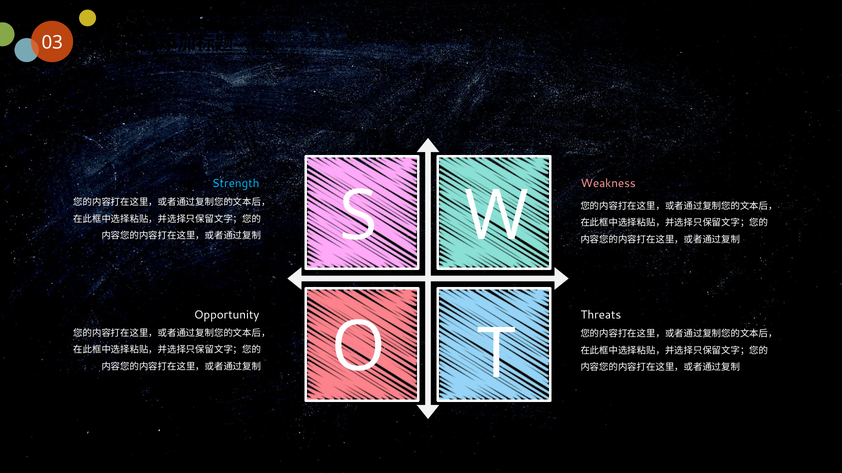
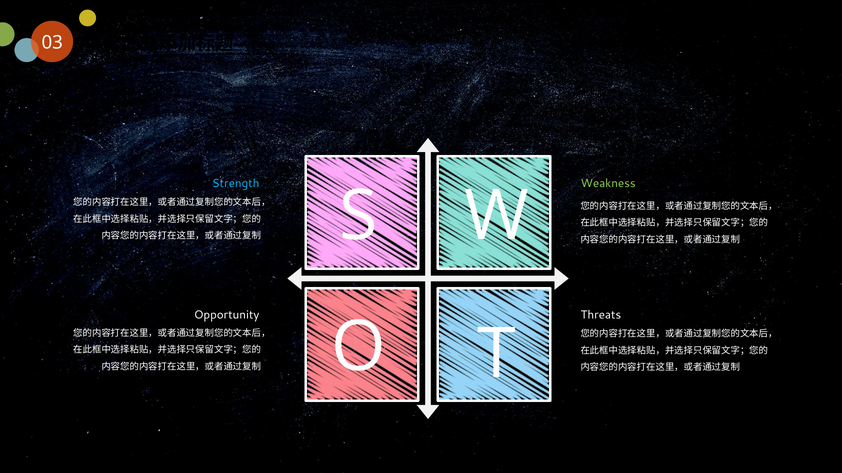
Weakness colour: pink -> light green (608, 183)
